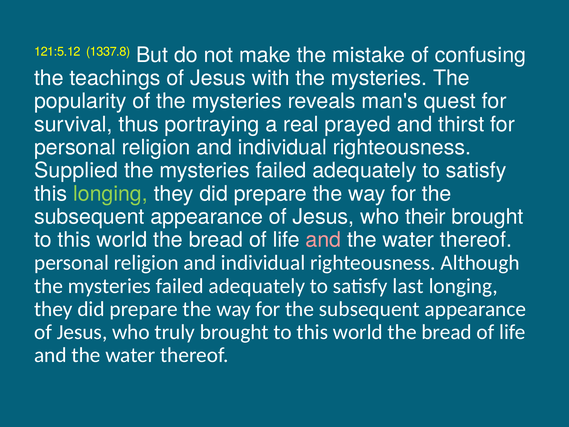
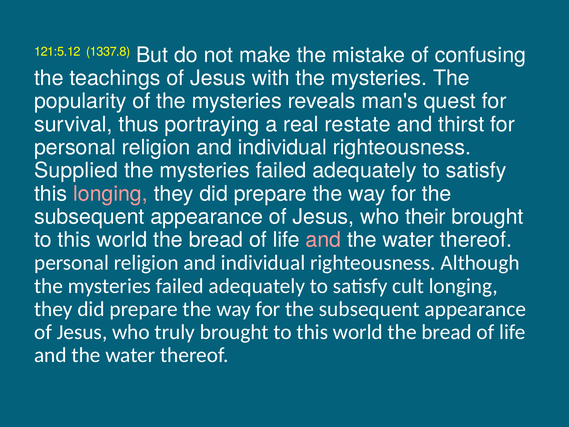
prayed: prayed -> restate (358, 124)
longing colour: light green -> pink (110, 194)
last: last -> cult (408, 286)
